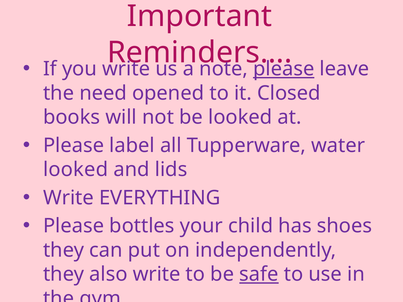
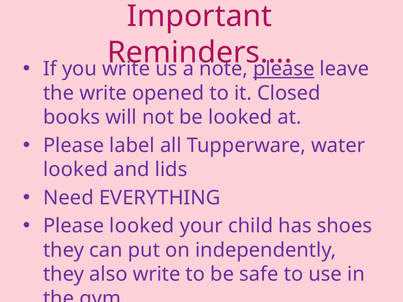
the need: need -> write (103, 93)
Write: Write -> Need (68, 198)
Please bottles: bottles -> looked (142, 226)
safe underline: present -> none (259, 275)
